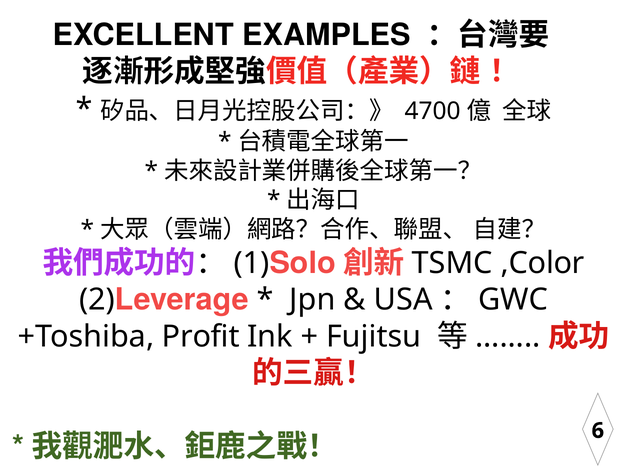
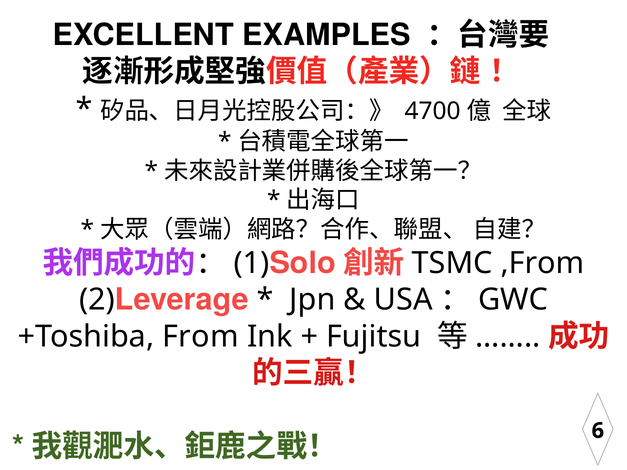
,Color: ,Color -> ,From (543, 263)
Profit: Profit -> From (200, 337)
